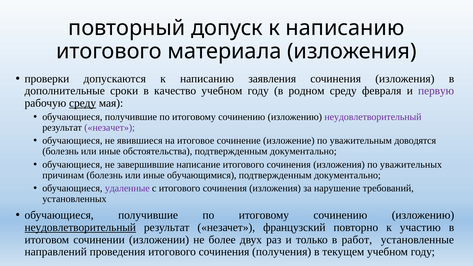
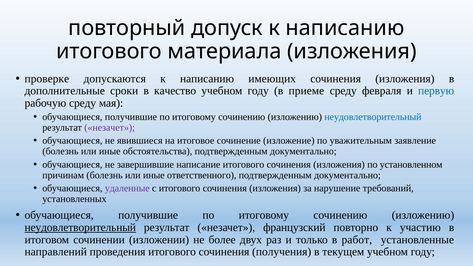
проверки: проверки -> проверке (47, 79)
заявления: заявления -> имеющих (272, 79)
родном: родном -> приеме (306, 91)
первую colour: purple -> blue (436, 91)
среду underline: present -> none (83, 103)
неудовлетворительный colour: purple -> blue (373, 117)
доводятся: доводятся -> заявление (415, 141)
уважительных: уважительных -> установленном (411, 165)
обучающимися: обучающимися -> ответственного (202, 175)
